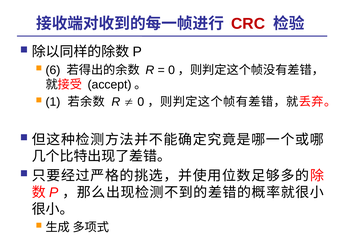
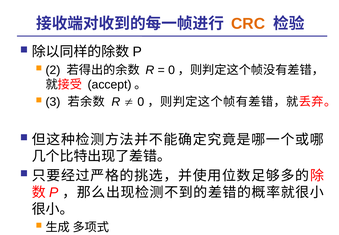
CRC colour: red -> orange (248, 24)
6: 6 -> 2 (53, 70)
1: 1 -> 3 (53, 102)
